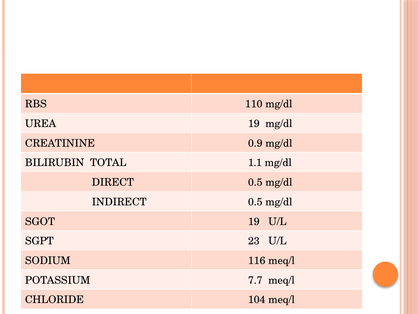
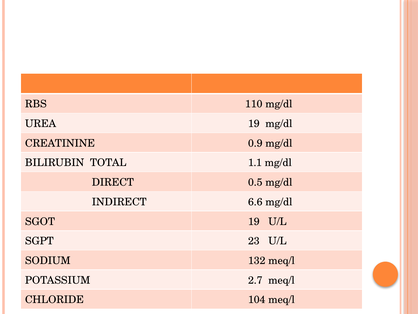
INDIRECT 0.5: 0.5 -> 6.6 (255, 202)
116: 116 -> 132 (257, 260)
7.7: 7.7 -> 2.7 (255, 280)
